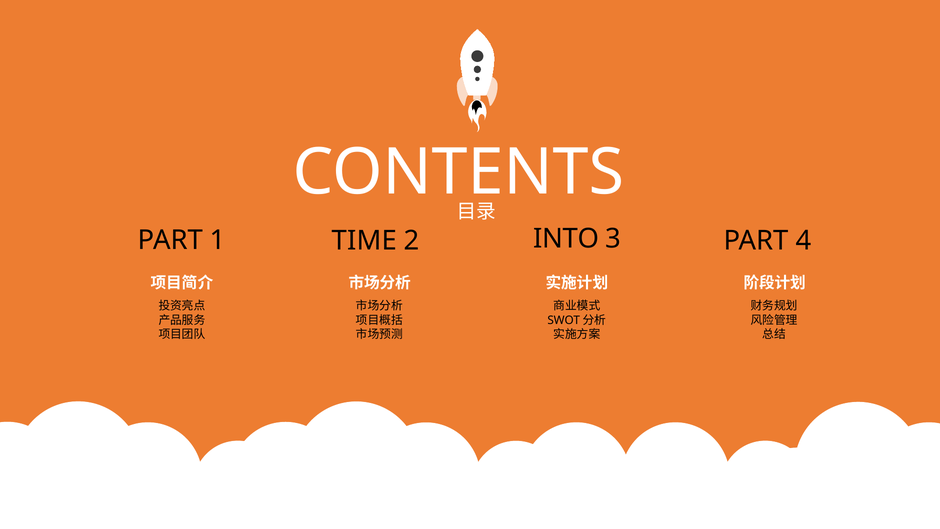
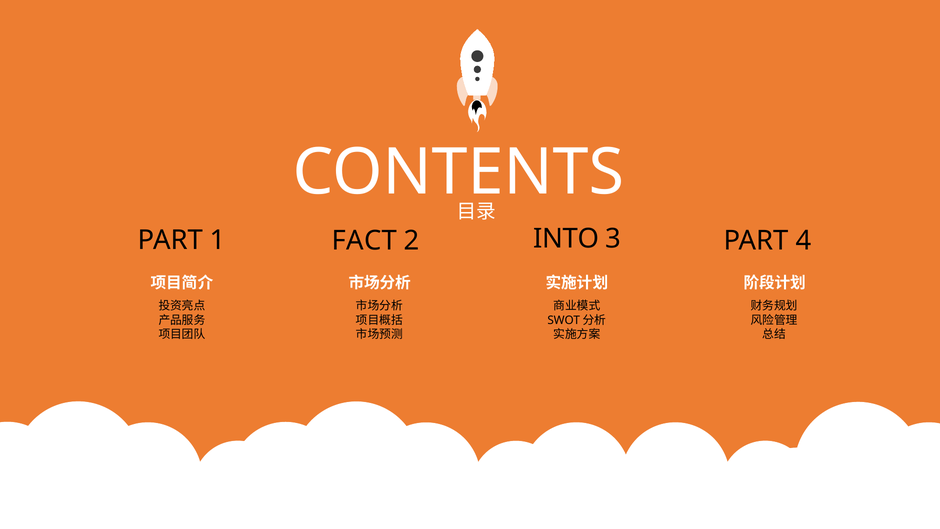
TIME: TIME -> FACT (364, 241)
